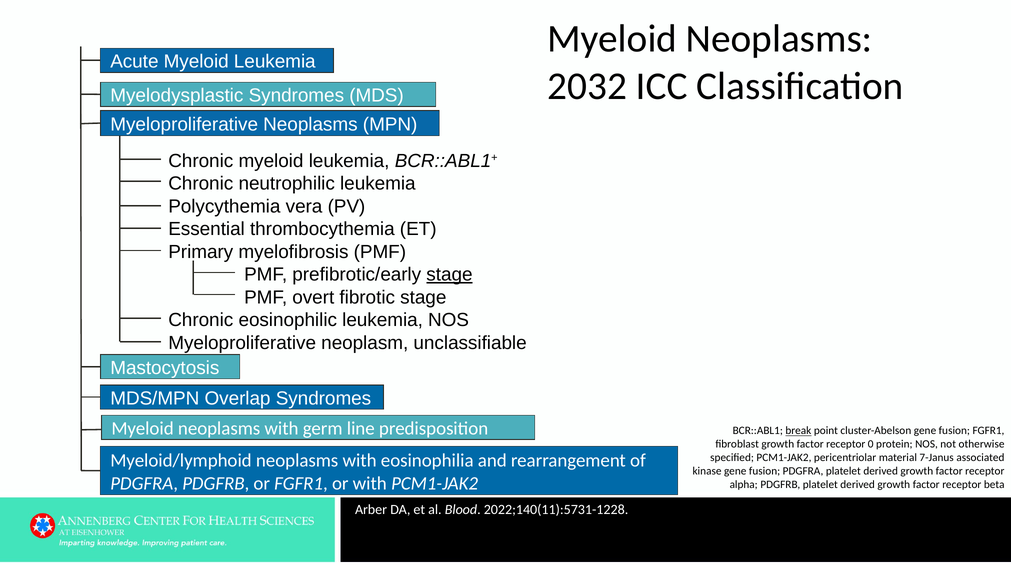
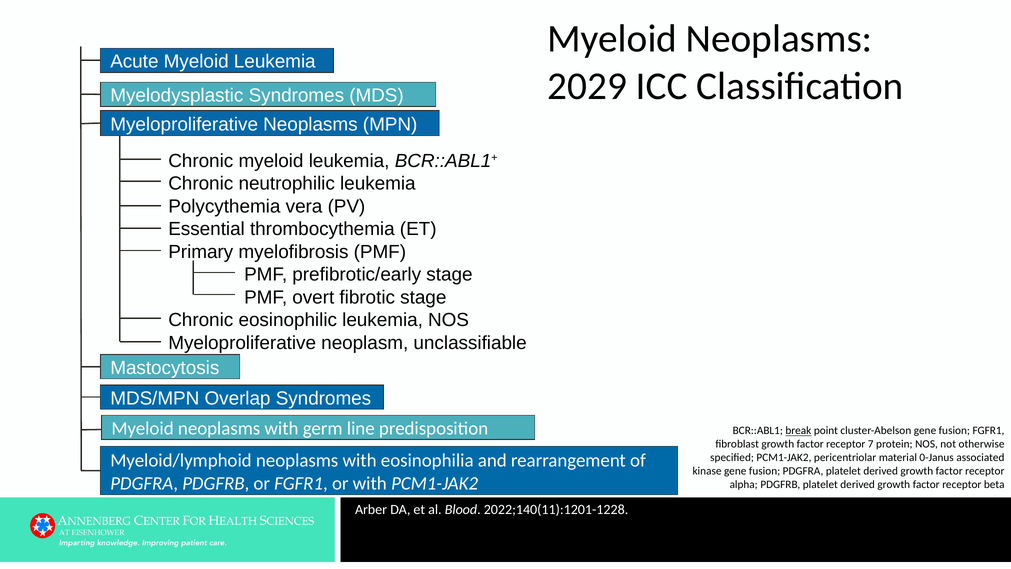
2032: 2032 -> 2029 (587, 86)
stage underline: present -> none (449, 274)
0: 0 -> 7 (871, 444)
7-Janus: 7-Janus -> 0-Janus (937, 457)
2022;140(11):5731-1228: 2022;140(11):5731-1228 -> 2022;140(11):1201-1228 (556, 510)
